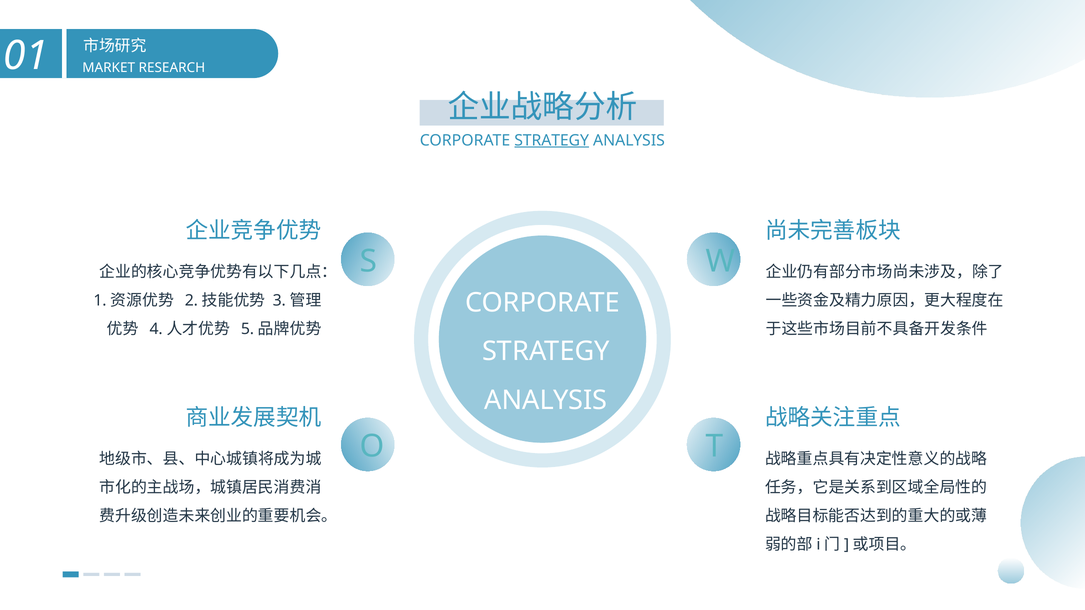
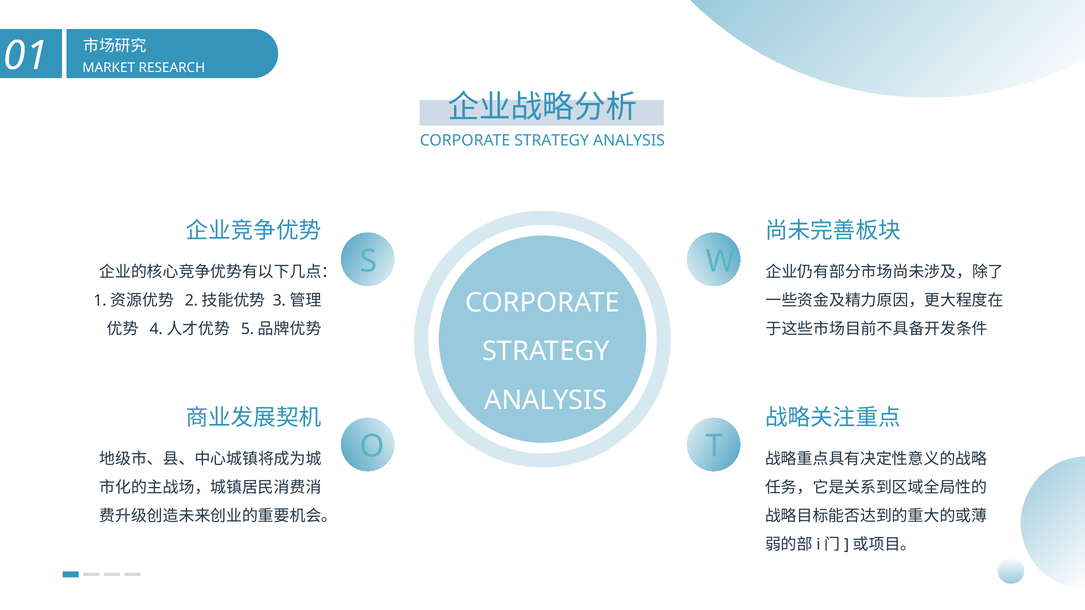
STRATEGY underline: present -> none (552, 140)
